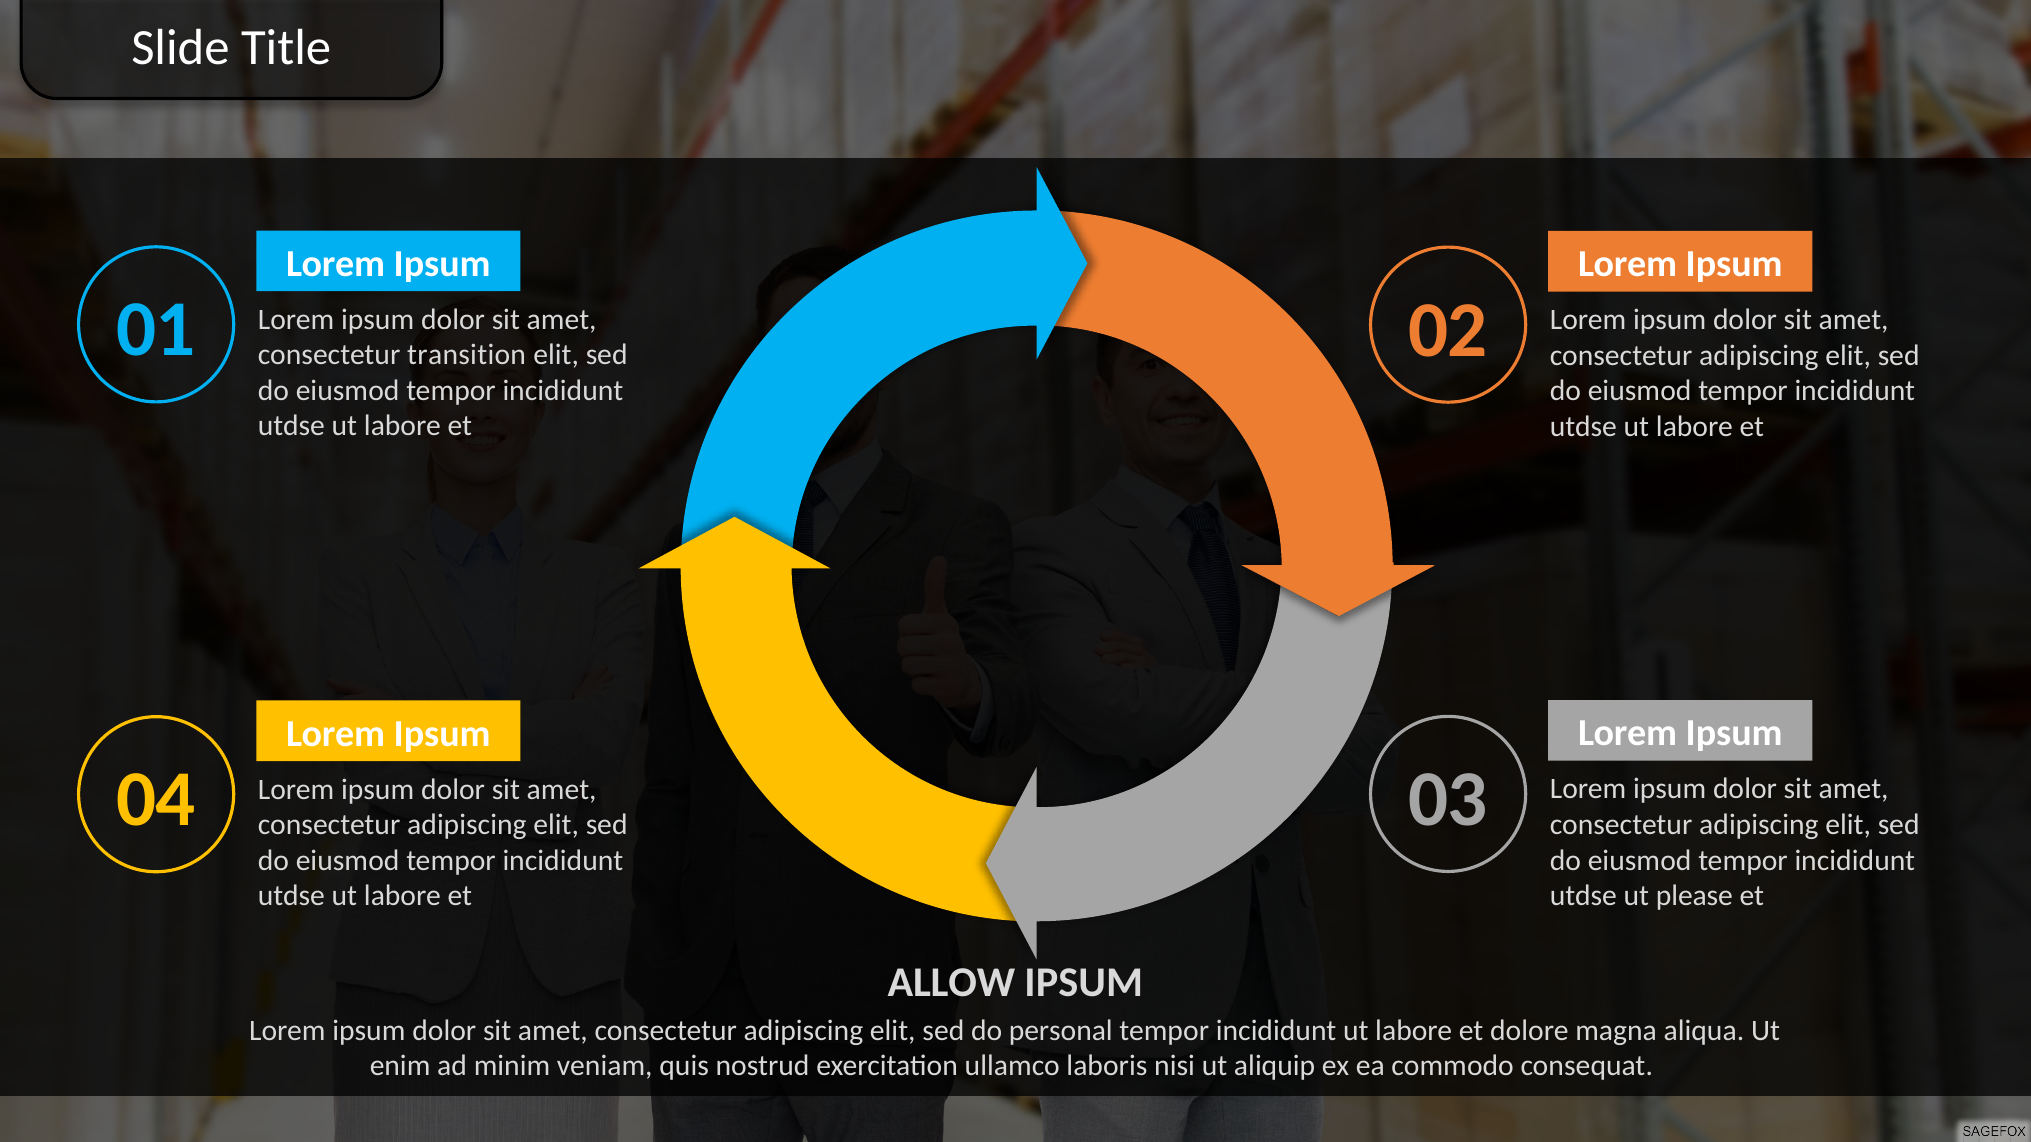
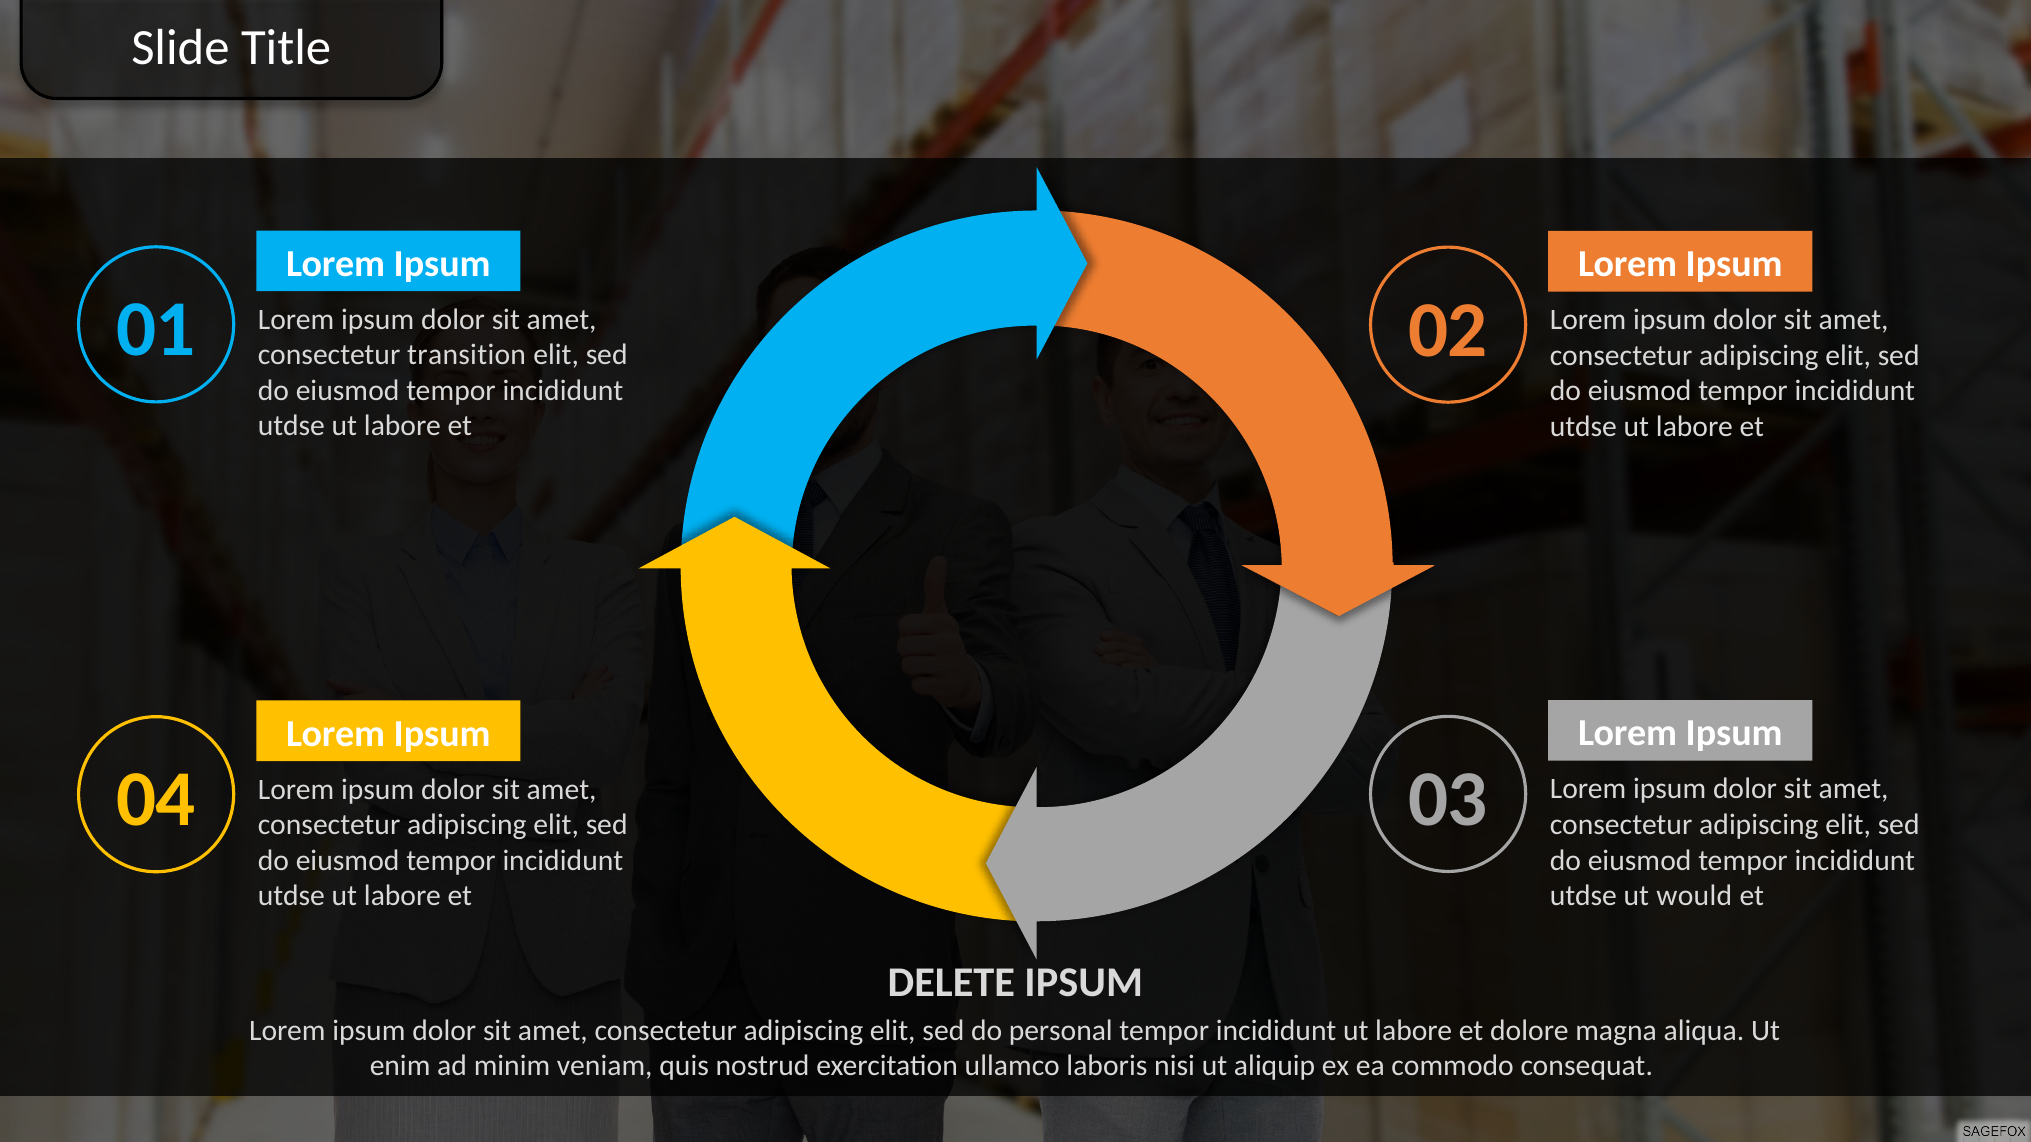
please: please -> would (1694, 896)
ALLOW: ALLOW -> DELETE (951, 983)
